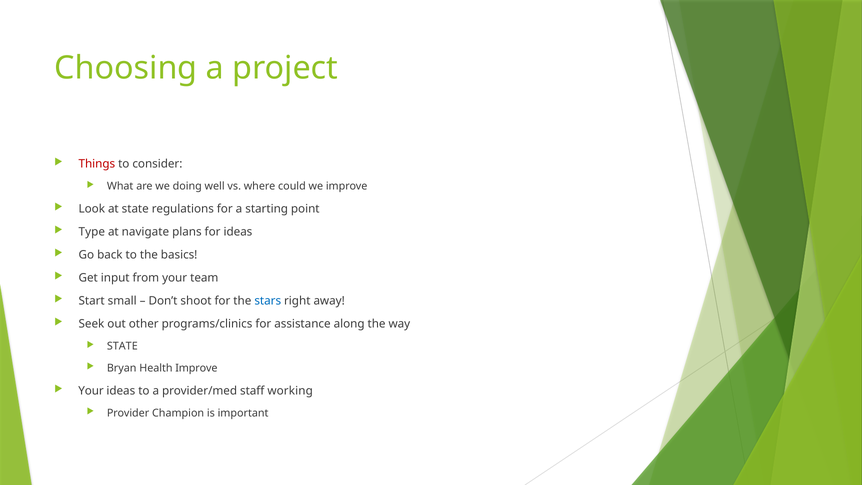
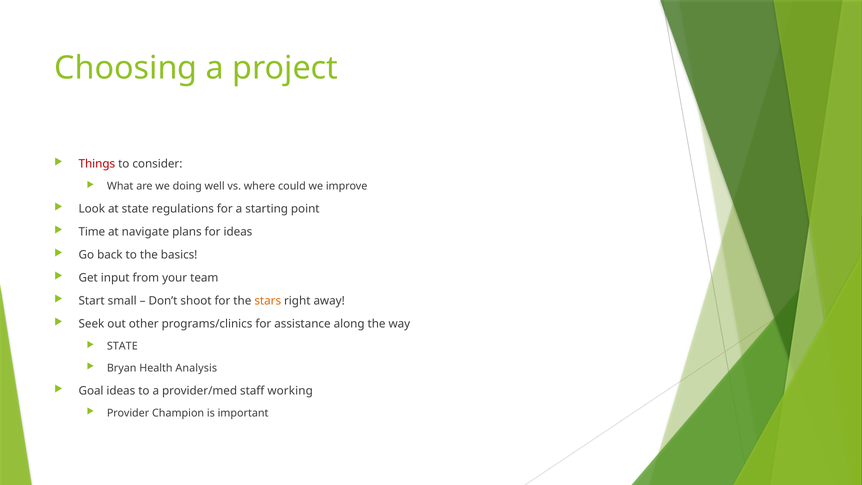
Type: Type -> Time (92, 232)
stars colour: blue -> orange (268, 301)
Health Improve: Improve -> Analysis (196, 368)
Your: Your -> Goal (91, 391)
